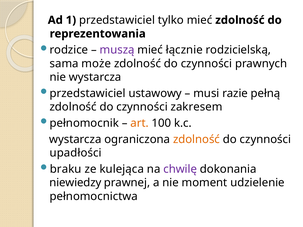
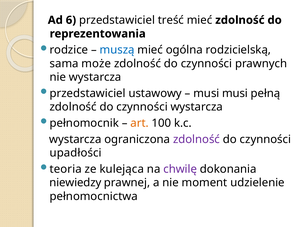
1: 1 -> 6 (71, 20)
tylko: tylko -> treść (171, 20)
muszą colour: purple -> blue (117, 50)
łącznie: łącznie -> ogólna (184, 50)
musi razie: razie -> musi (235, 93)
czynności zakresem: zakresem -> wystarcza (197, 107)
zdolność colour: orange -> purple (196, 139)
braku: braku -> teoria (66, 169)
